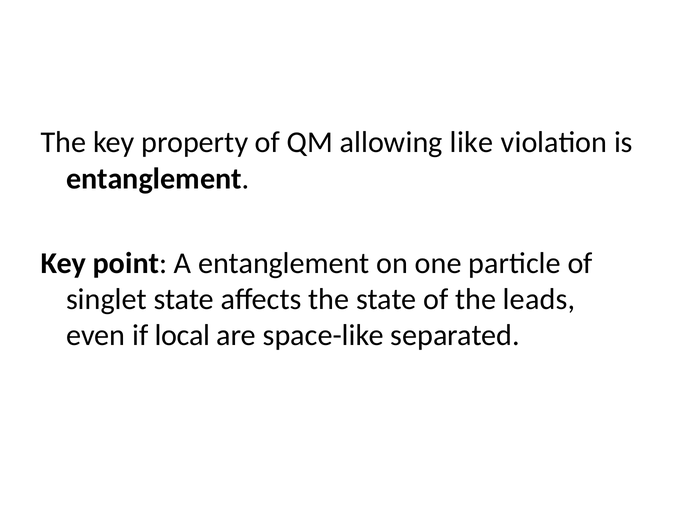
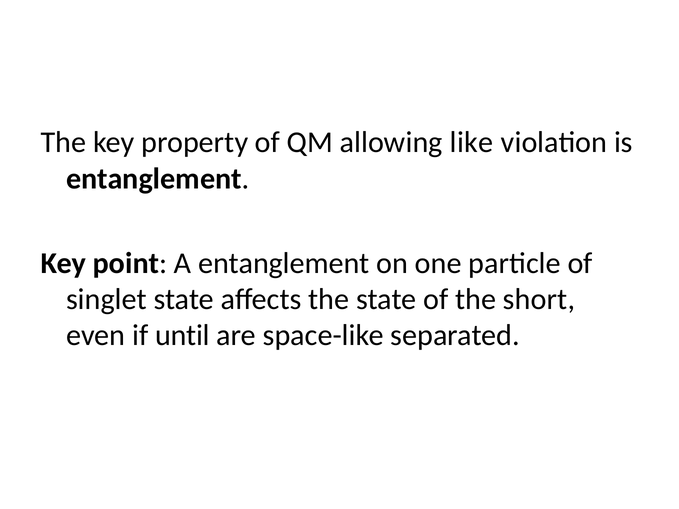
leads: leads -> short (539, 299)
local: local -> until (182, 336)
